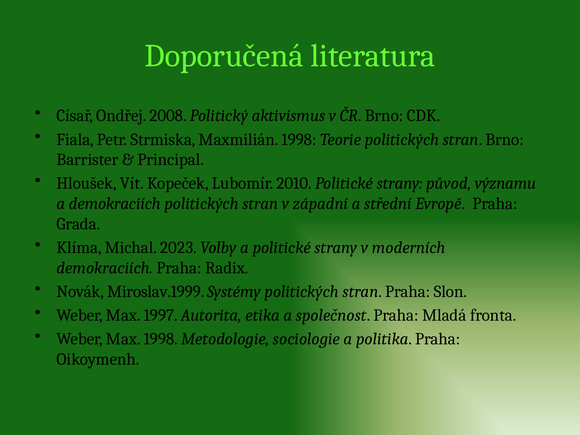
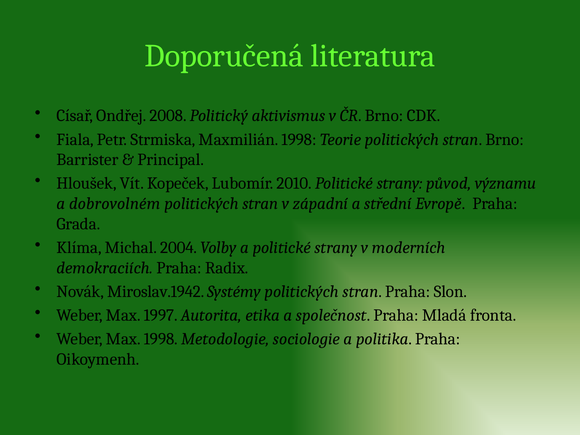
a demokraciích: demokraciích -> dobrovolném (115, 204)
2023: 2023 -> 2004 (179, 248)
Miroslav.1999: Miroslav.1999 -> Miroslav.1942 (156, 292)
